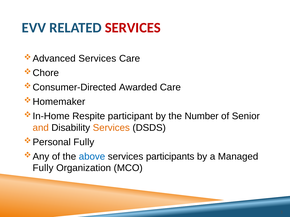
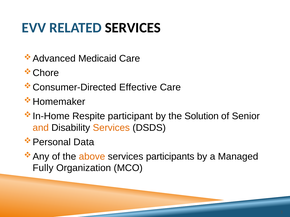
SERVICES colour: red -> black (133, 28)
Services: Services -> Medicaid (97, 59)
Awarded: Awarded -> Effective (138, 88)
Number: Number -> Solution (202, 116)
Fully: Fully -> Data (84, 142)
above colour: blue -> orange (92, 157)
